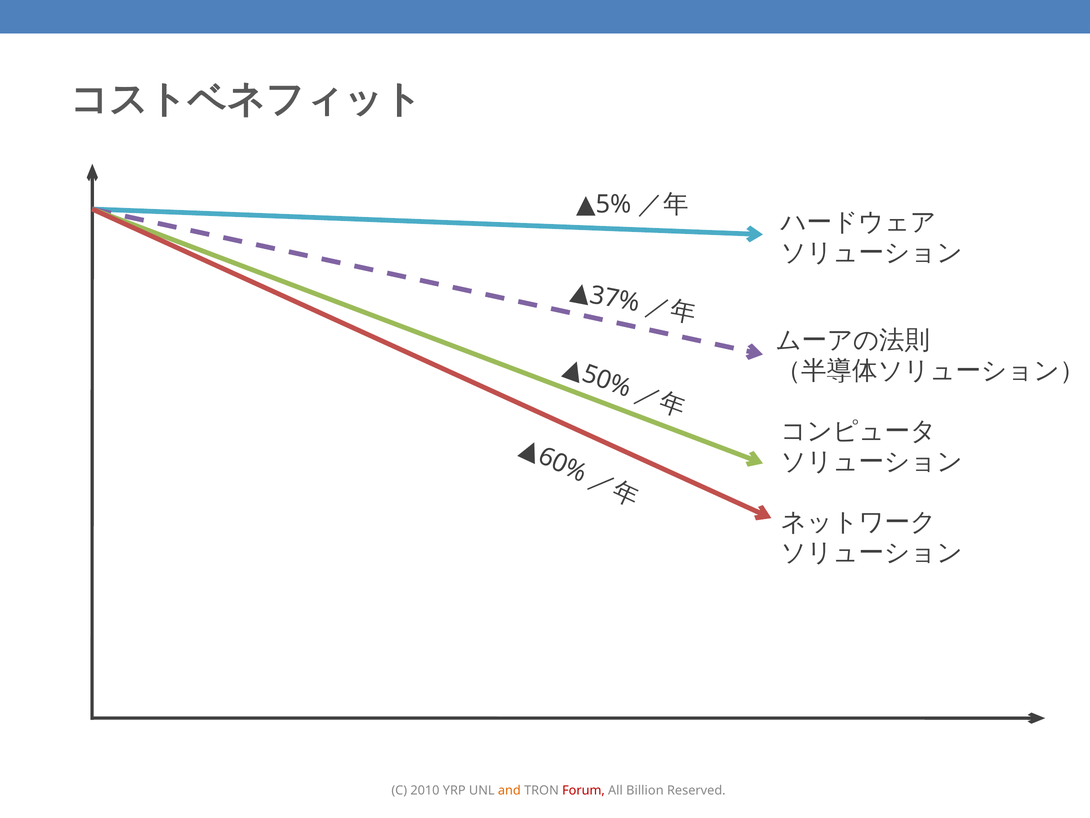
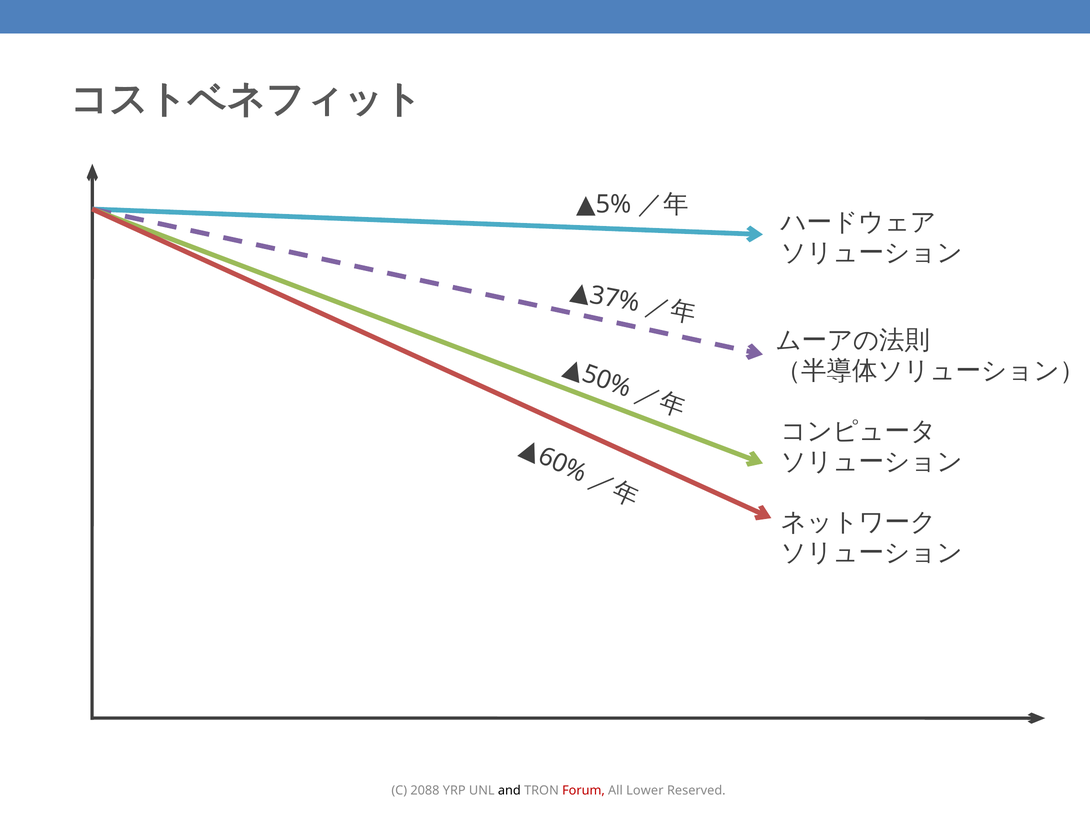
2010: 2010 -> 2088 (425, 790)
and colour: orange -> black (509, 790)
Billion: Billion -> Lower (645, 790)
